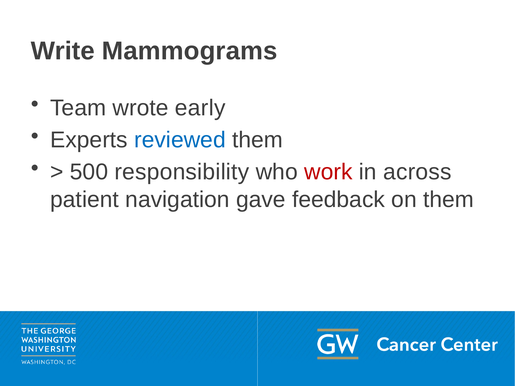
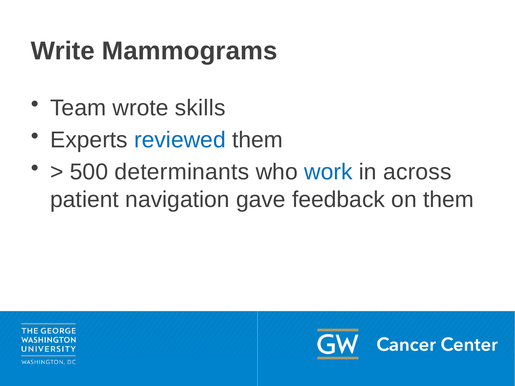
early: early -> skills (200, 108)
responsibility: responsibility -> determinants (182, 172)
work colour: red -> blue (328, 172)
